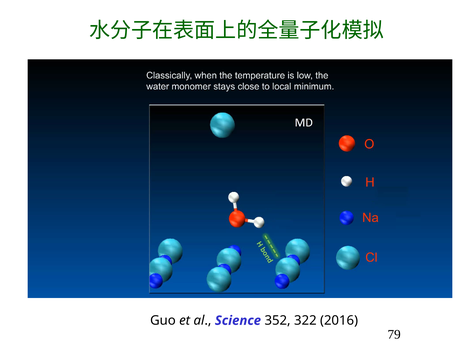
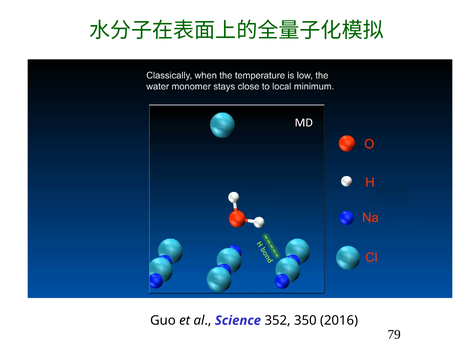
322: 322 -> 350 (305, 320)
